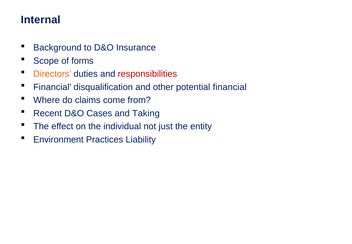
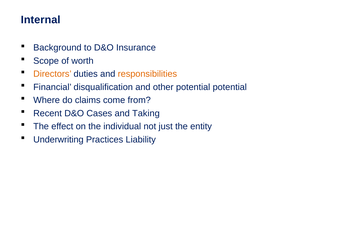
forms: forms -> worth (82, 61)
responsibilities colour: red -> orange (147, 74)
potential financial: financial -> potential (230, 87)
Environment: Environment -> Underwriting (58, 139)
